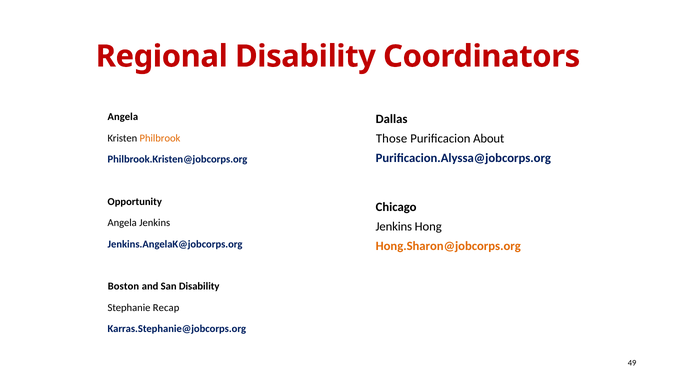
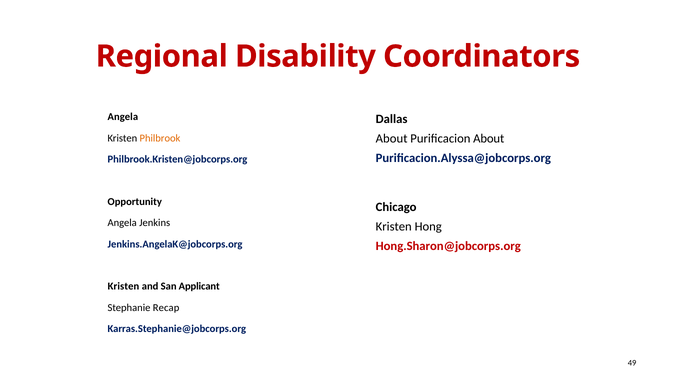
Those: Those -> About (392, 139)
Jenkins: Jenkins -> Kristen (394, 227)
Hong.Sharon@jobcorps.org colour: orange -> red (448, 246)
Boston: Boston -> Kristen (123, 287)
San Disability: Disability -> Applicant (199, 287)
